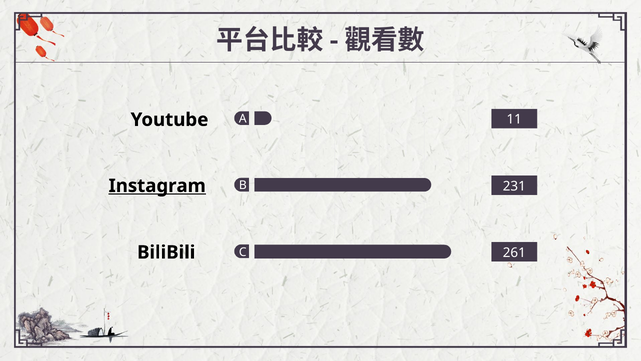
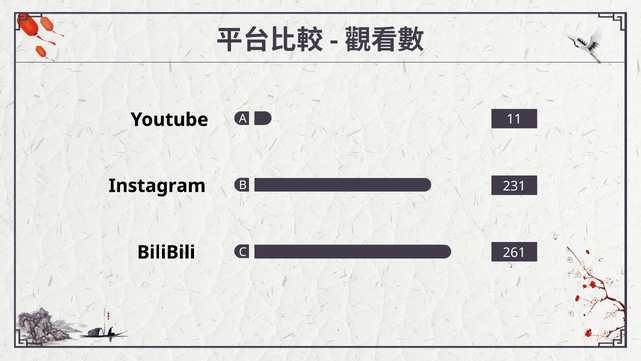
Instagram underline: present -> none (157, 186)
